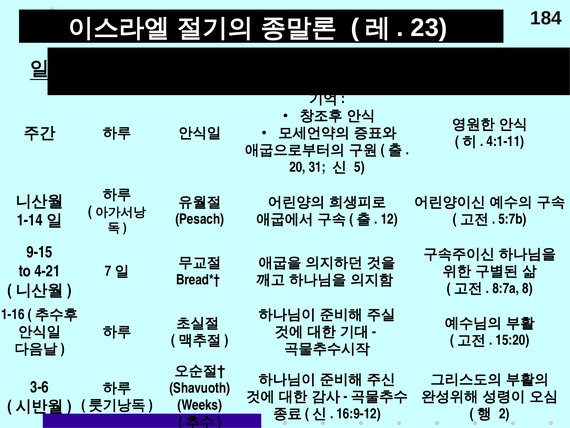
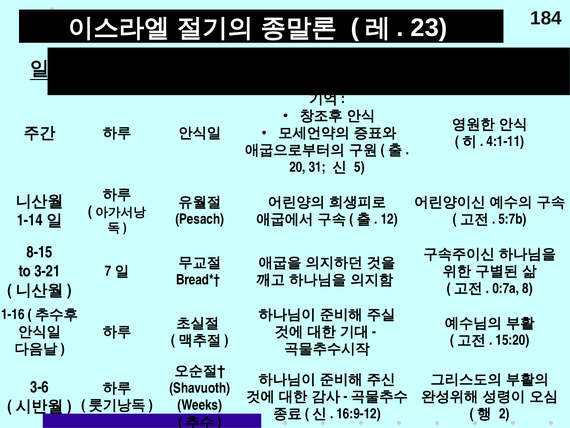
9-15: 9-15 -> 8-15 (39, 252)
4-21: 4-21 -> 3-21 (47, 271)
8:7a: 8:7a -> 0:7a (506, 288)
